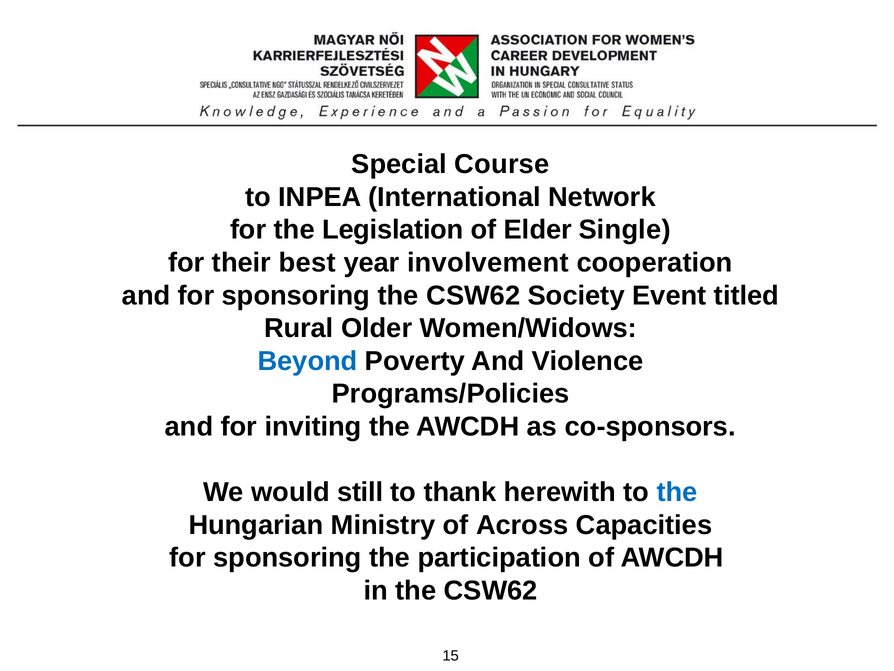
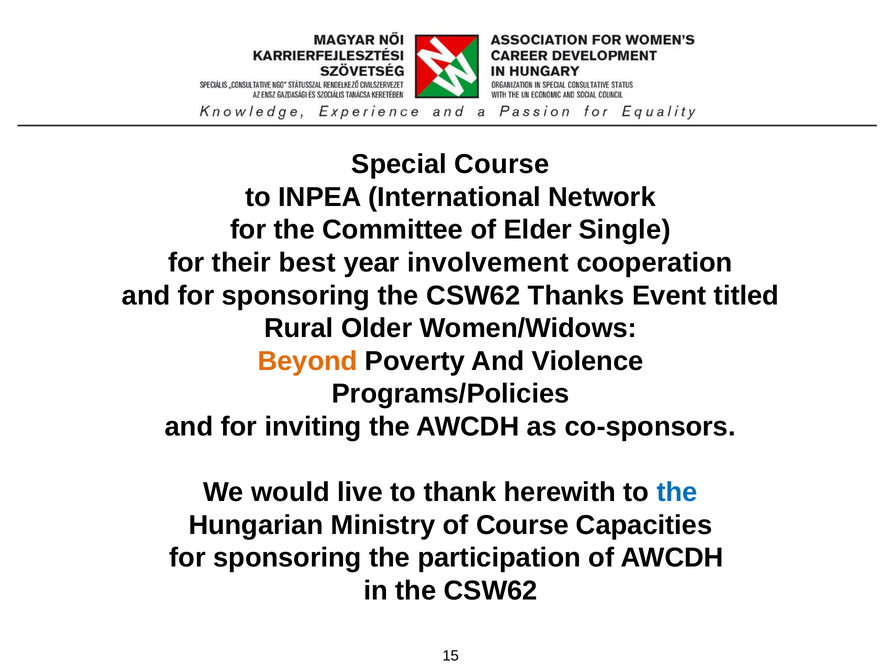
Legislation: Legislation -> Committee (393, 230)
Society: Society -> Thanks (576, 295)
Beyond colour: blue -> orange (307, 361)
still: still -> live (360, 492)
of Across: Across -> Course (522, 525)
